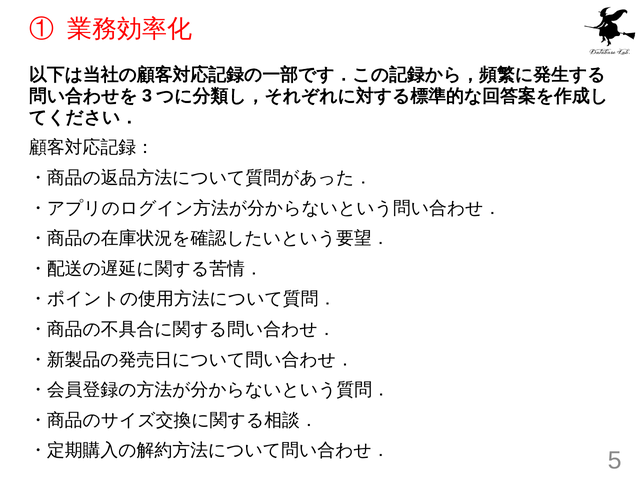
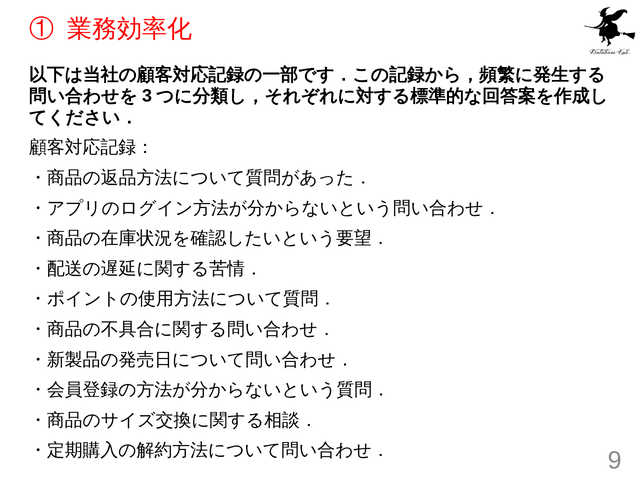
5: 5 -> 9 (615, 461)
